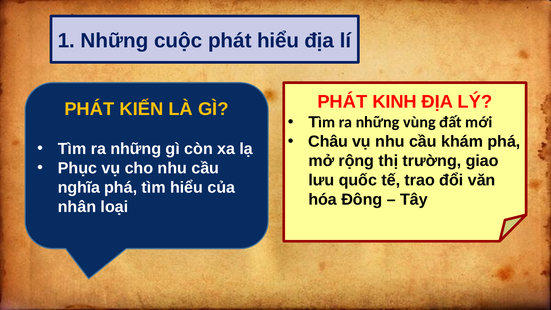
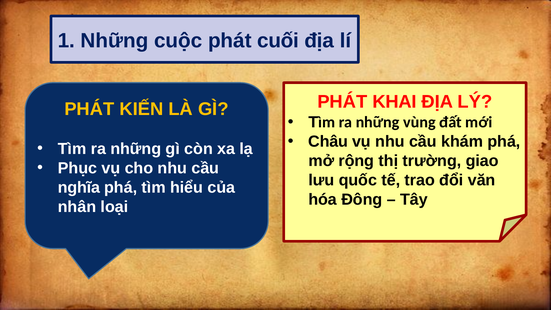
phát hiểu: hiểu -> cuối (278, 41)
KINH: KINH -> KHAI (395, 102)
